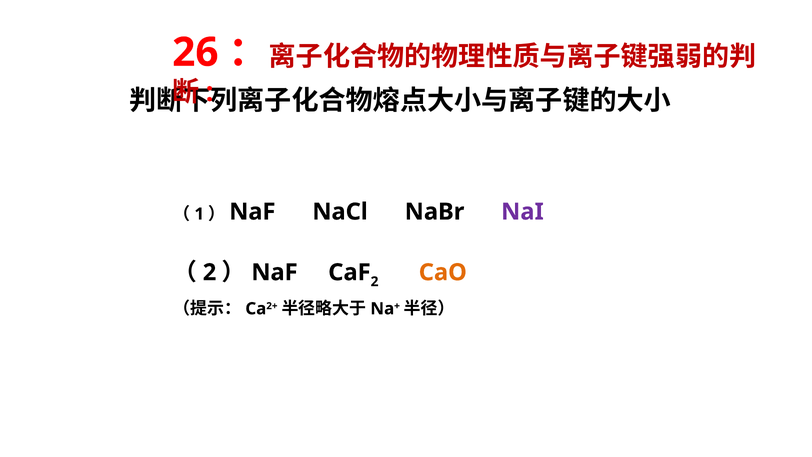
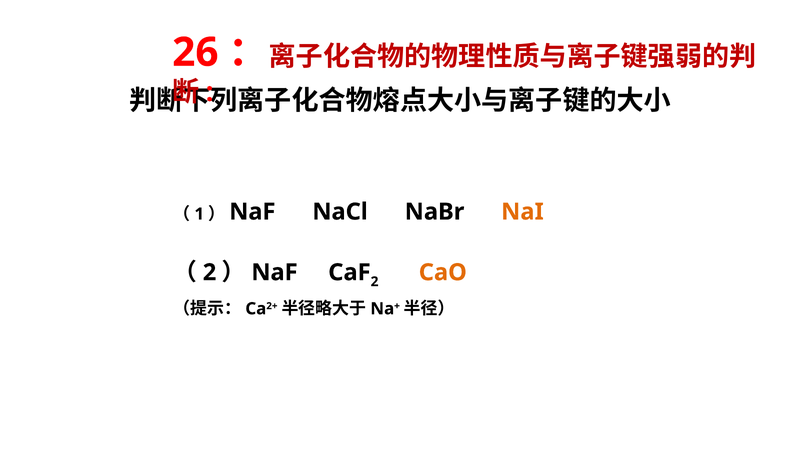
NaI colour: purple -> orange (522, 212)
